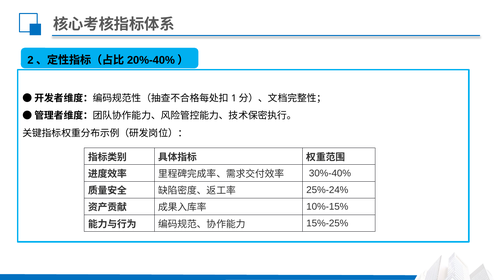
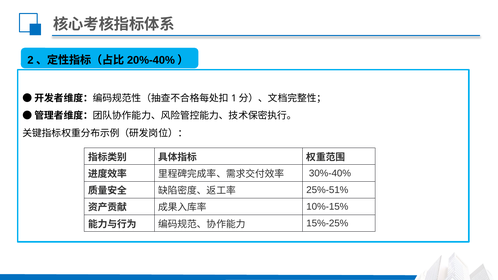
25%-24%: 25%-24% -> 25%-51% (327, 190)
